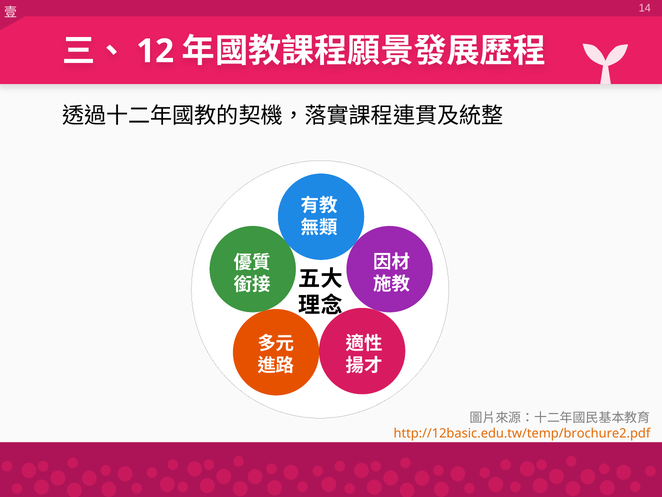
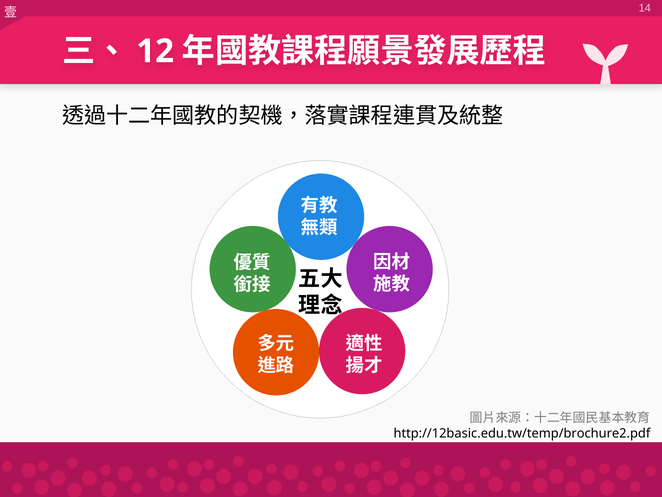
http://12basic.edu.tw/temp/brochure2.pdf colour: orange -> black (522, 433)
